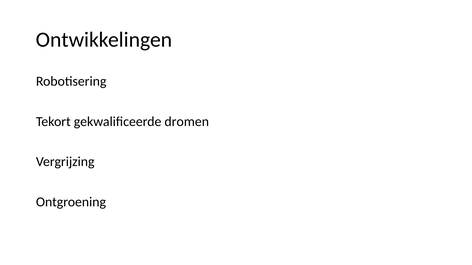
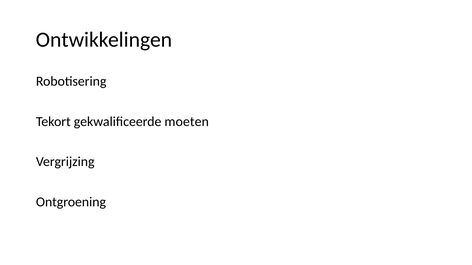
dromen: dromen -> moeten (187, 122)
